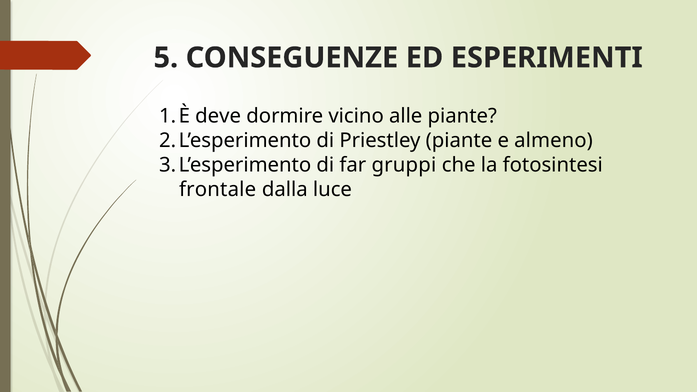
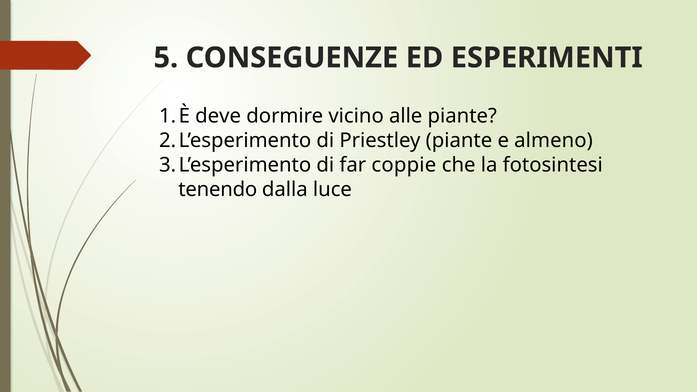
gruppi: gruppi -> coppie (404, 165)
frontale: frontale -> tenendo (218, 190)
